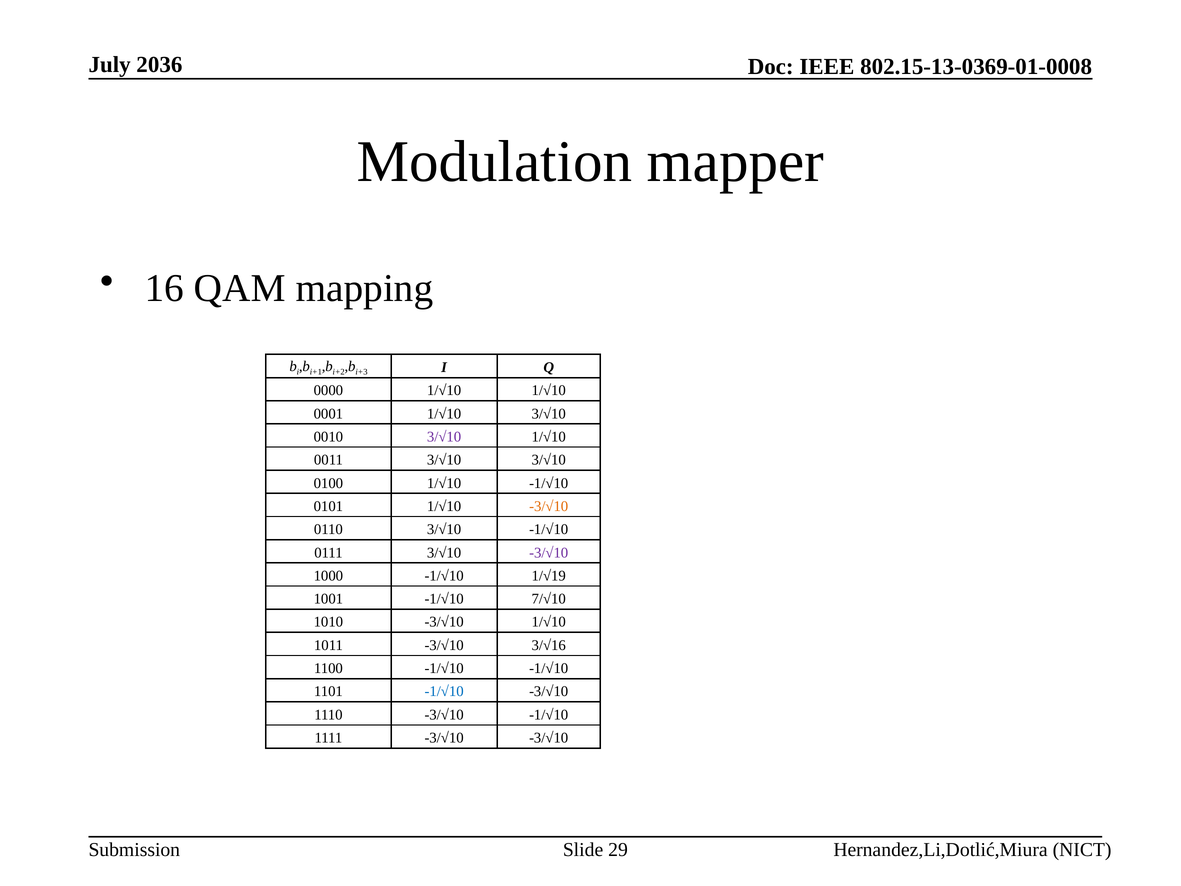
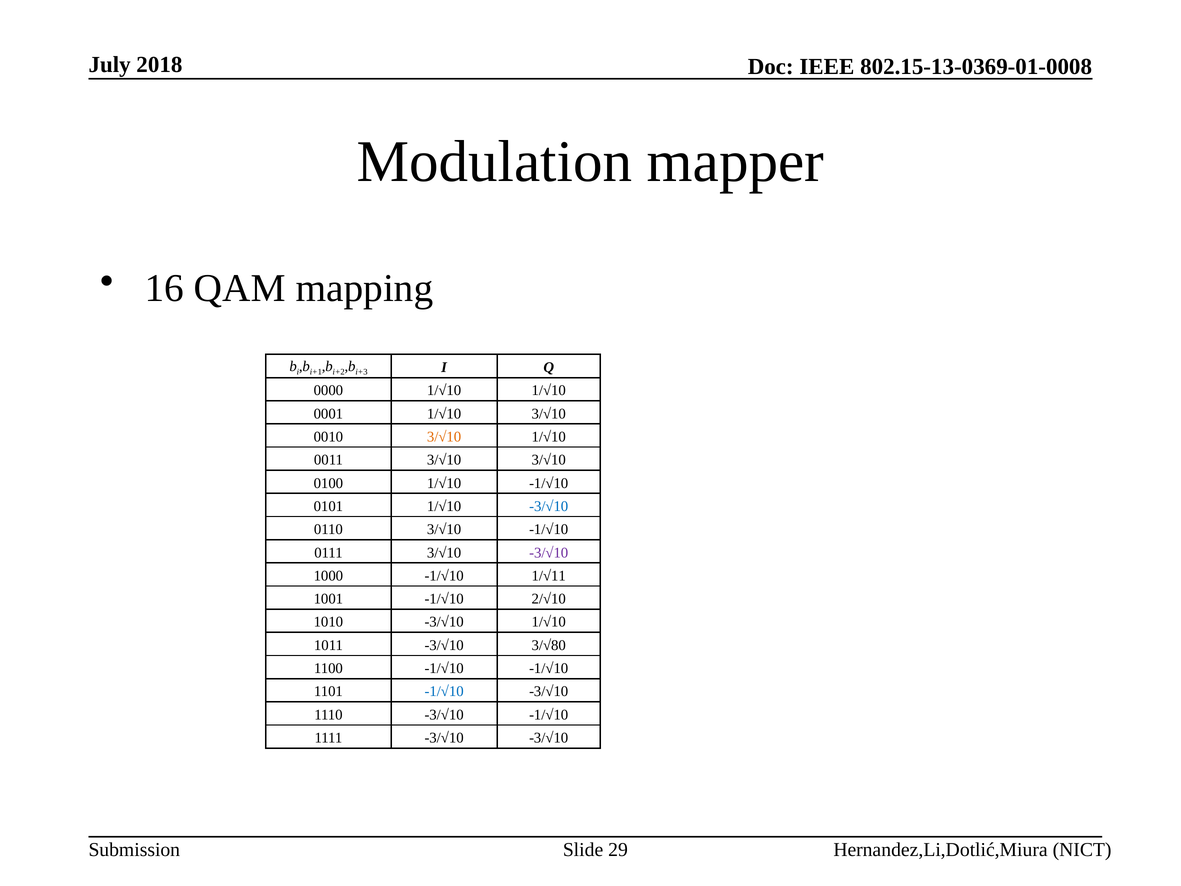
2036: 2036 -> 2018 (159, 64)
3/√10 colour: purple -> orange (444, 437)
-3/√10 colour: orange -> blue (549, 506)
1/√19: 1/√19 -> 1/√11 (549, 576)
7/√10: 7/√10 -> 2/√10 (549, 599)
3/√16: 3/√16 -> 3/√80 (549, 645)
